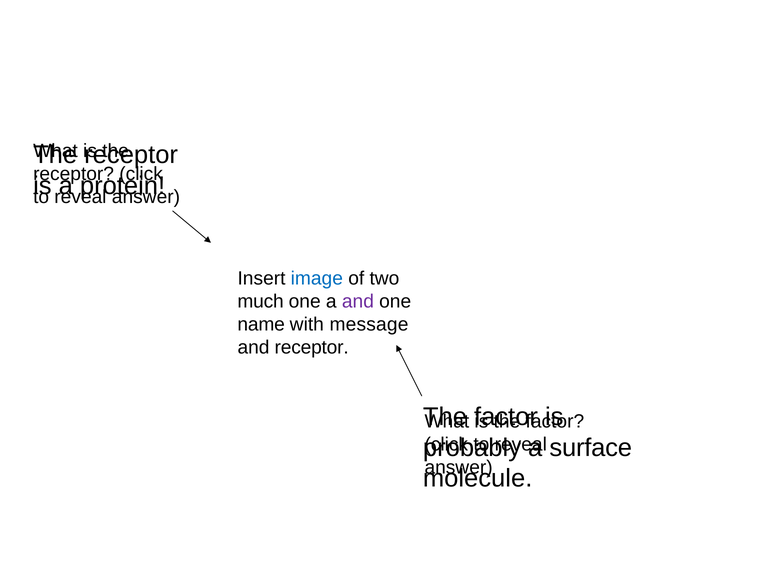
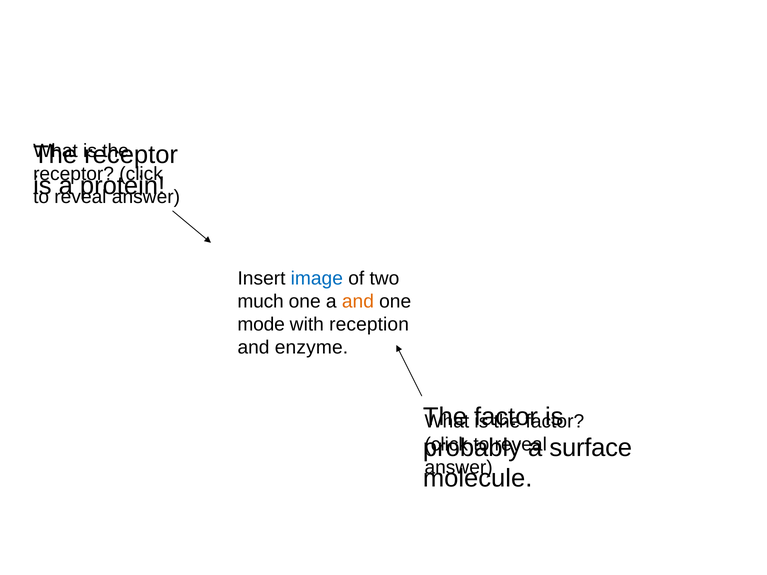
and colour: purple -> orange (358, 302)
name: name -> mode (261, 325)
message: message -> reception (369, 325)
and receptor: receptor -> enzyme (311, 348)
